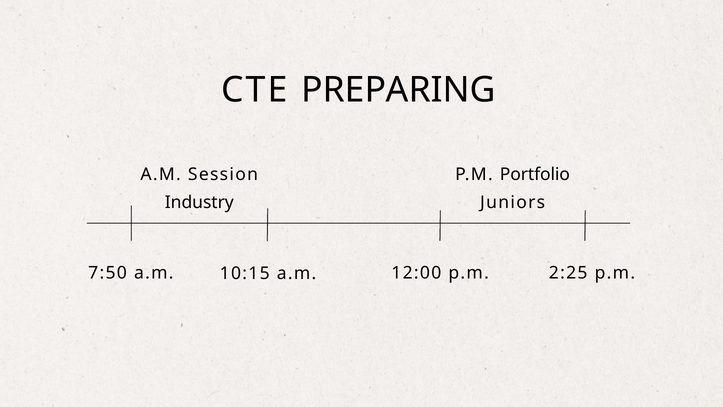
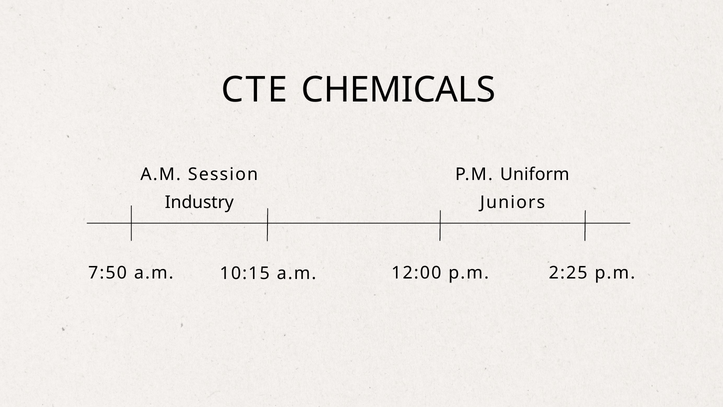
PREPARING: PREPARING -> CHEMICALS (399, 90)
Portfolio: Portfolio -> Uniform (535, 174)
